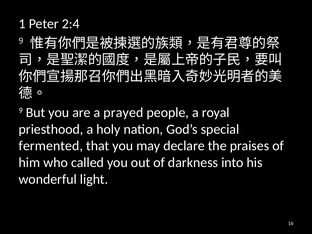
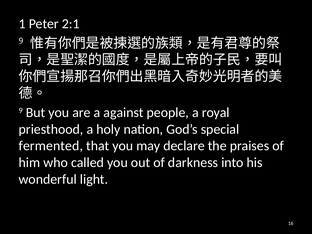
2:4: 2:4 -> 2:1 (71, 24)
prayed: prayed -> against (123, 113)
